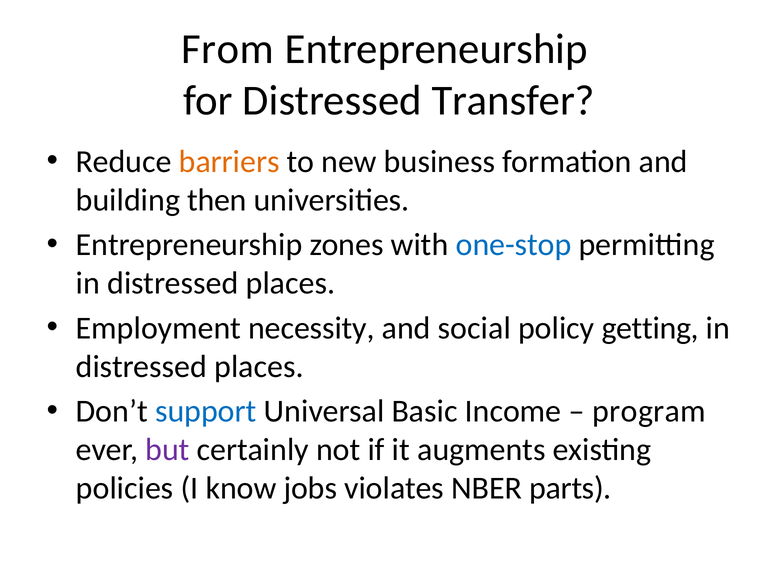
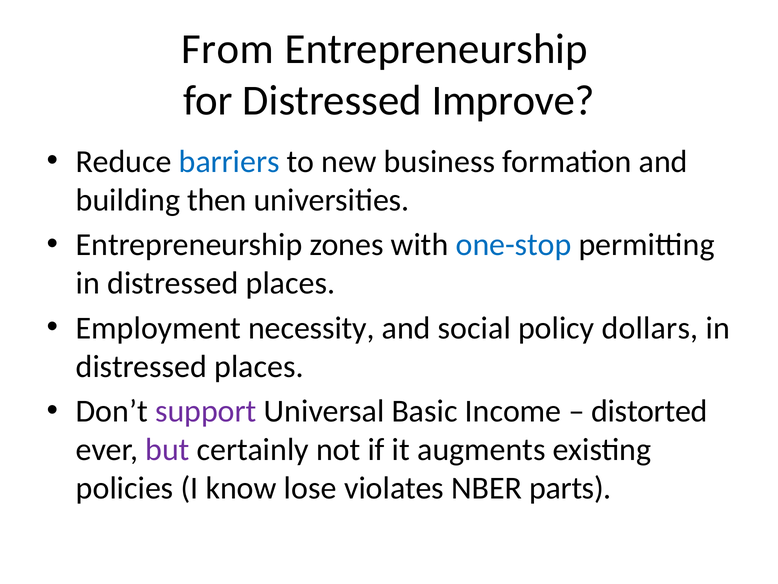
Transfer: Transfer -> Improve (513, 101)
barriers colour: orange -> blue (229, 161)
getting: getting -> dollars (650, 328)
support colour: blue -> purple (206, 411)
program: program -> distorted (649, 411)
jobs: jobs -> lose (310, 488)
